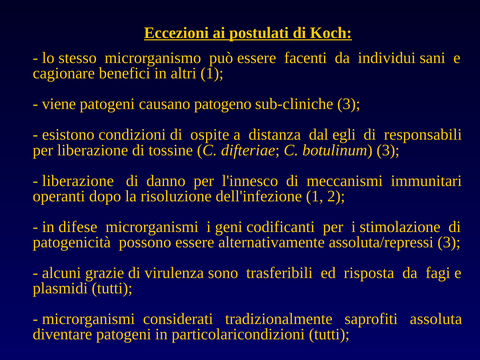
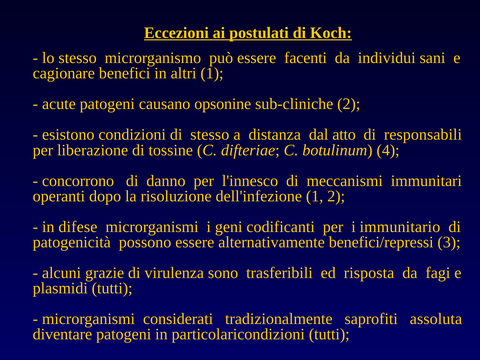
viene: viene -> acute (59, 104)
patogeno: patogeno -> opsonine (223, 104)
sub-cliniche 3: 3 -> 2 (349, 104)
di ospite: ospite -> stesso (210, 135)
egli: egli -> atto (344, 135)
botulinum 3: 3 -> 4 (388, 150)
liberazione: liberazione -> concorrono (78, 181)
stimolazione: stimolazione -> immunitario (400, 227)
assoluta/repressi: assoluta/repressi -> benefici/repressi (381, 242)
